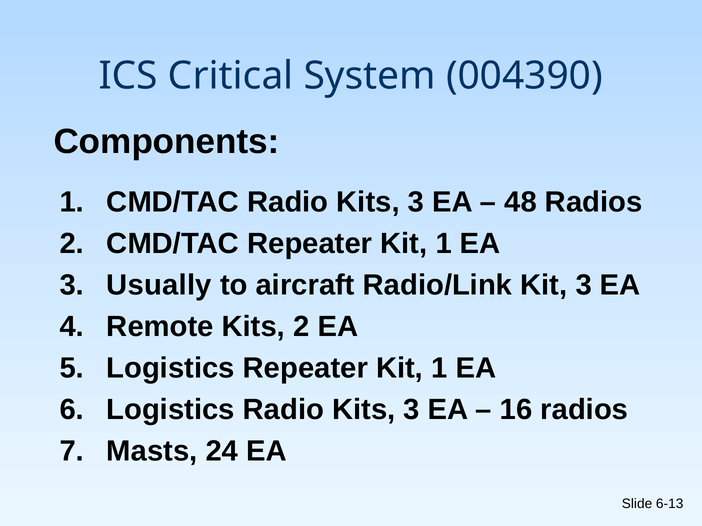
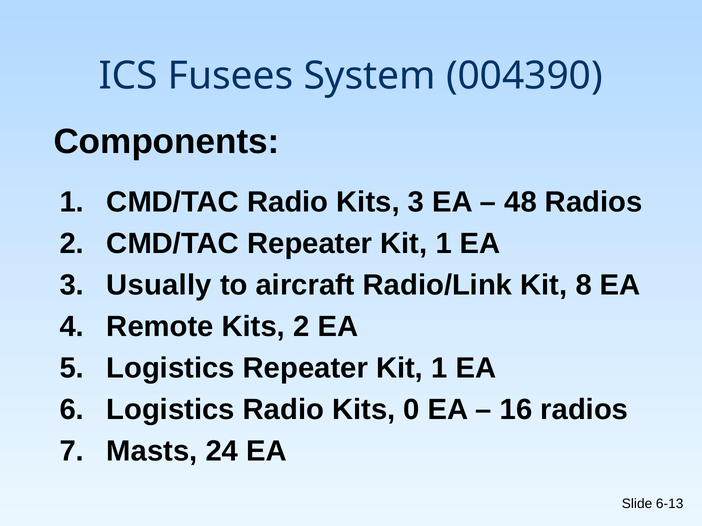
Critical: Critical -> Fusees (231, 76)
Kit 3: 3 -> 8 (584, 285)
Logistics Radio Kits 3: 3 -> 0 (412, 410)
